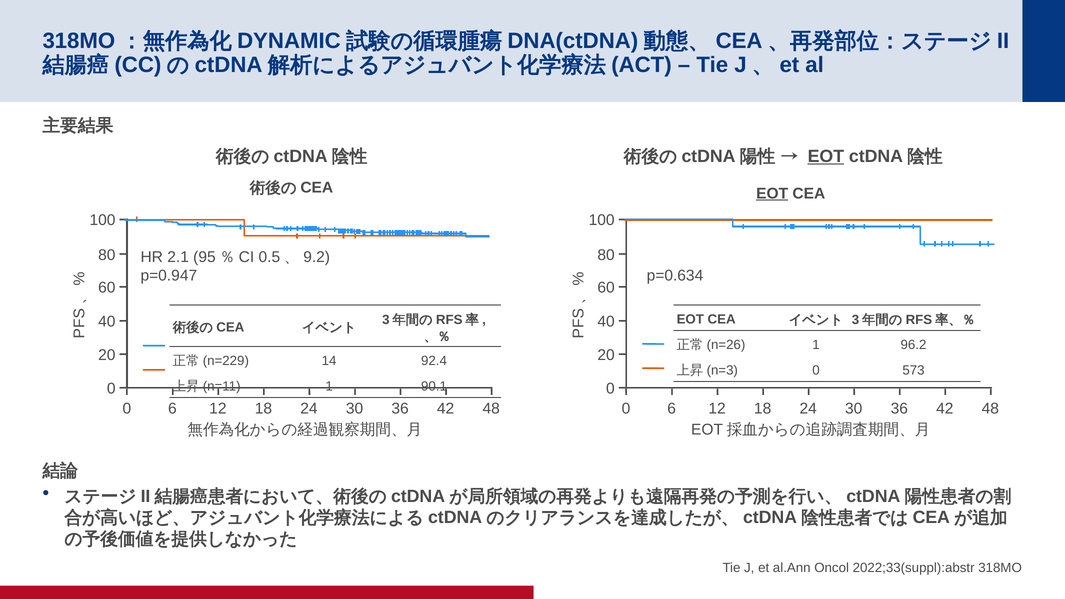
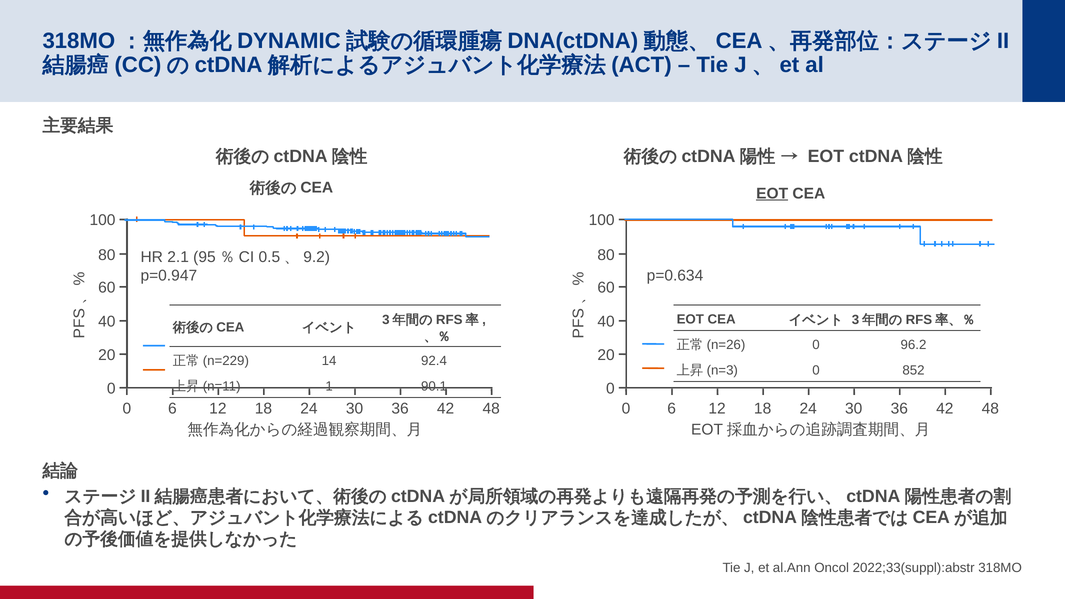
EOT underline: present -> none (826, 156)
1: 1 -> 0 (816, 345)
573: 573 -> 852 (914, 370)
